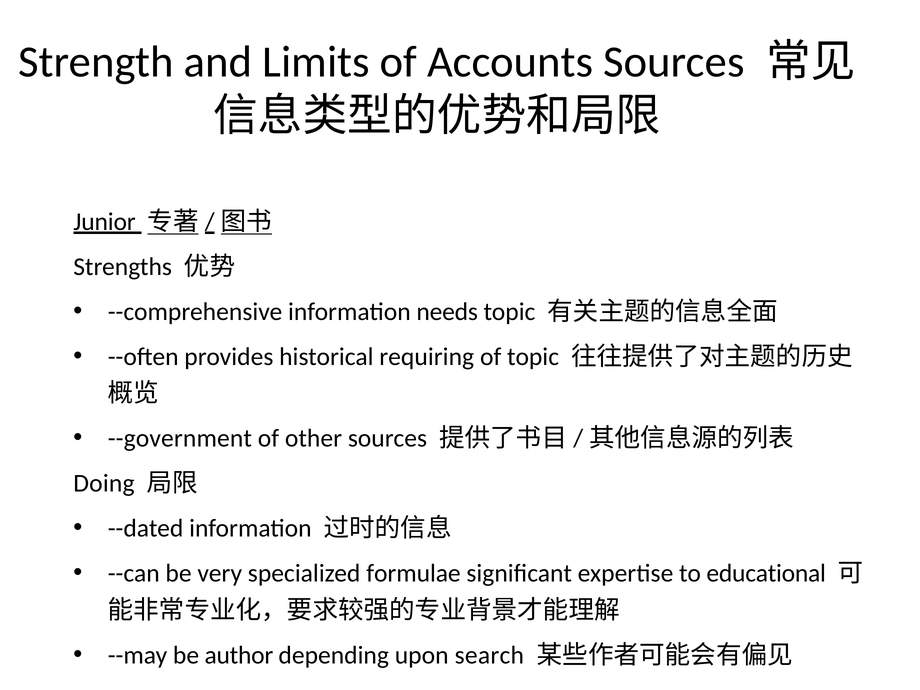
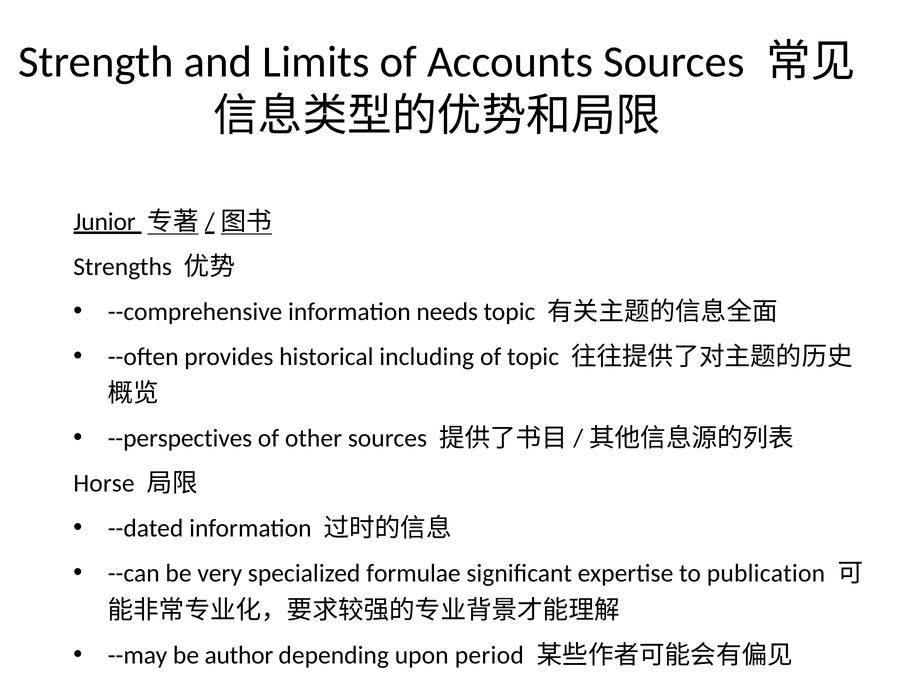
requiring: requiring -> including (427, 357)
--government: --government -> --perspectives (180, 438)
Doing: Doing -> Horse (104, 483)
educational: educational -> publication (766, 573)
search: search -> period (489, 655)
